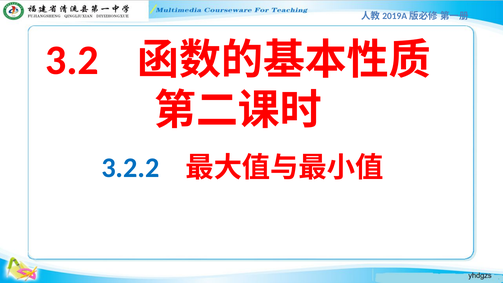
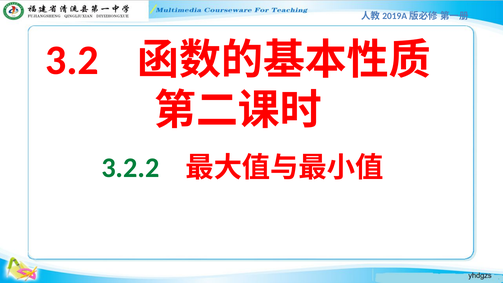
3.2.2 colour: blue -> green (130, 168)
